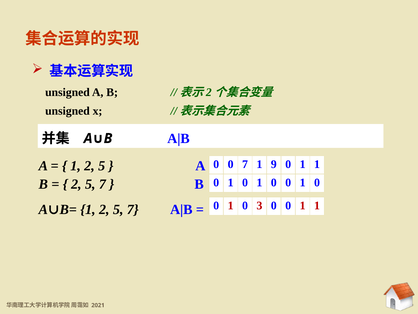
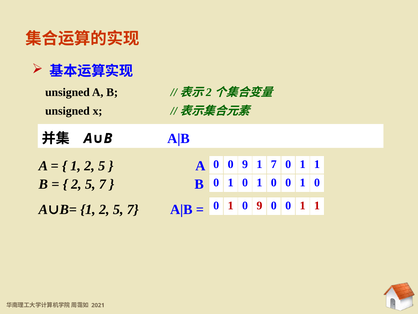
0 0 7: 7 -> 9 (245, 164)
1 9: 9 -> 7 (274, 164)
1 0 3: 3 -> 9 (259, 205)
